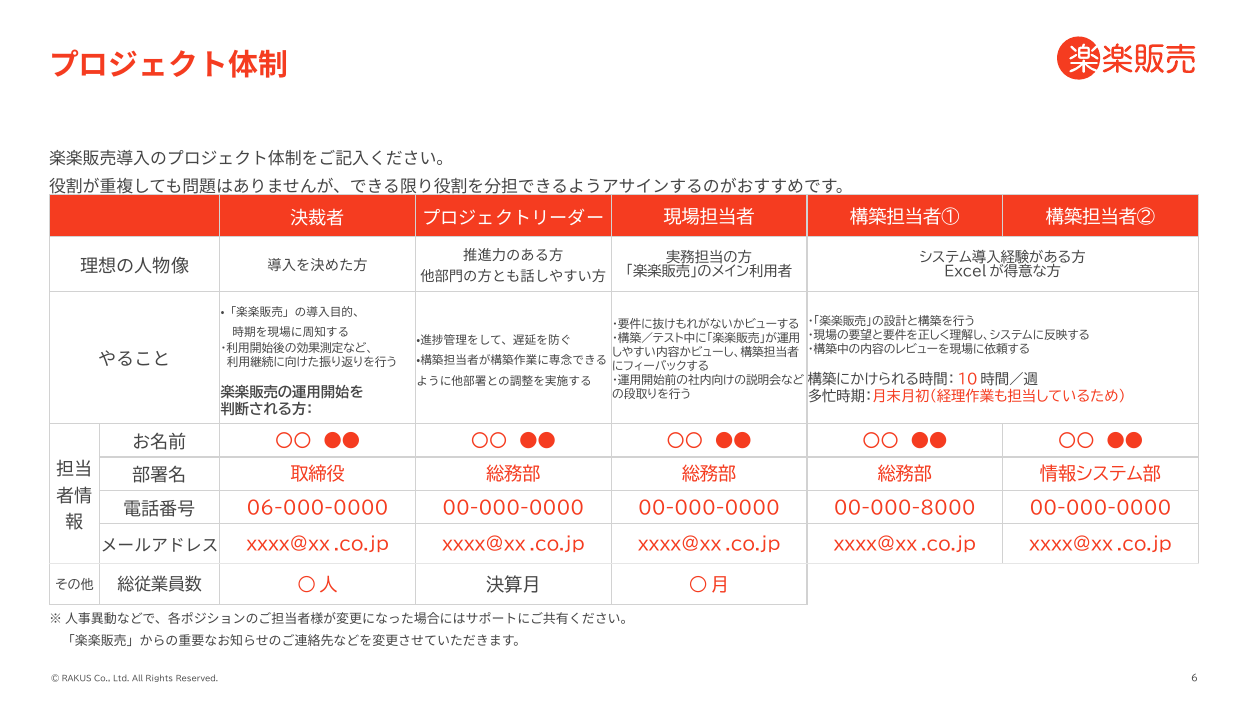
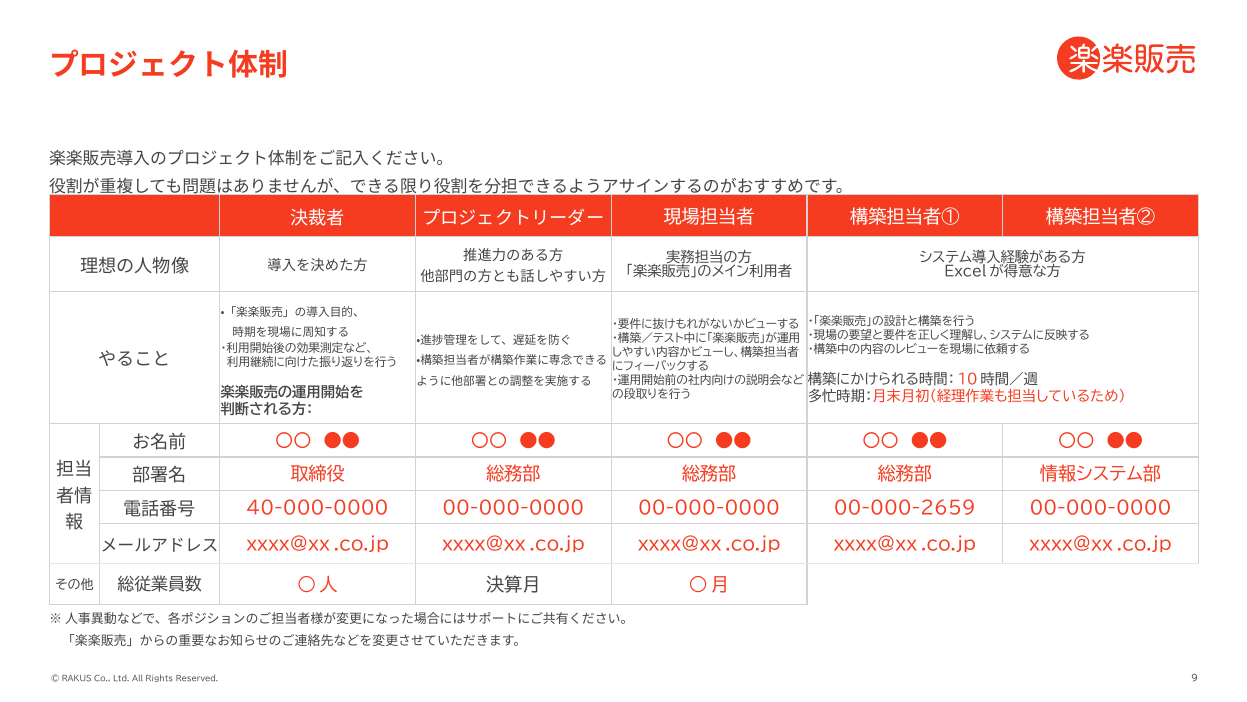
06-000-0000: 06-000-0000 -> 40-000-0000 (318, 508)
00-000-8000: 00-000-8000 -> 00-000-2659 (905, 508)
6: 6 -> 9 (1195, 678)
